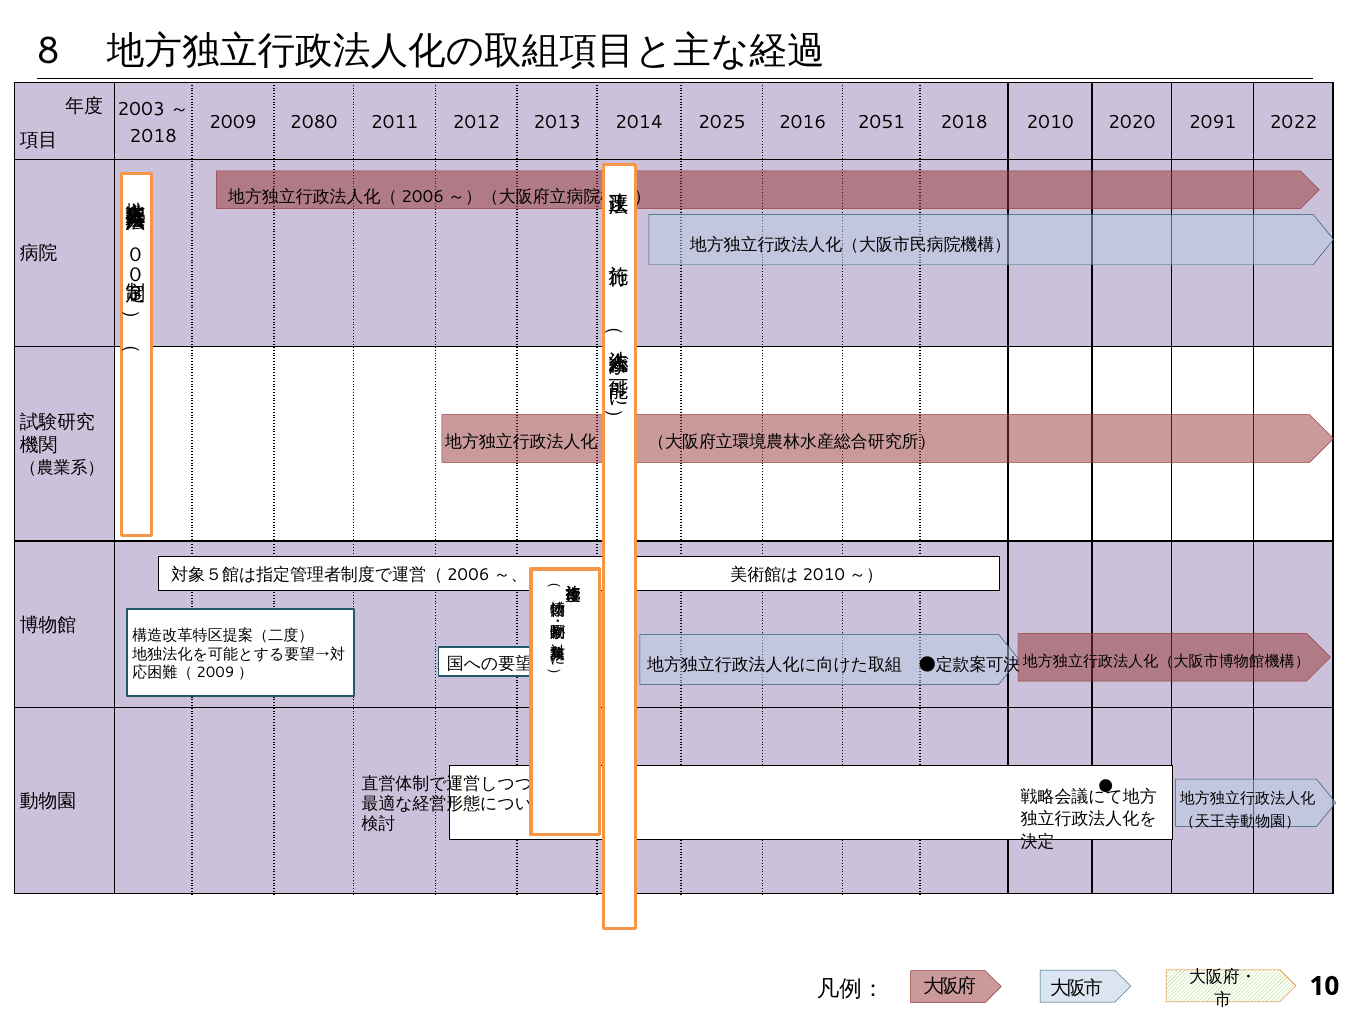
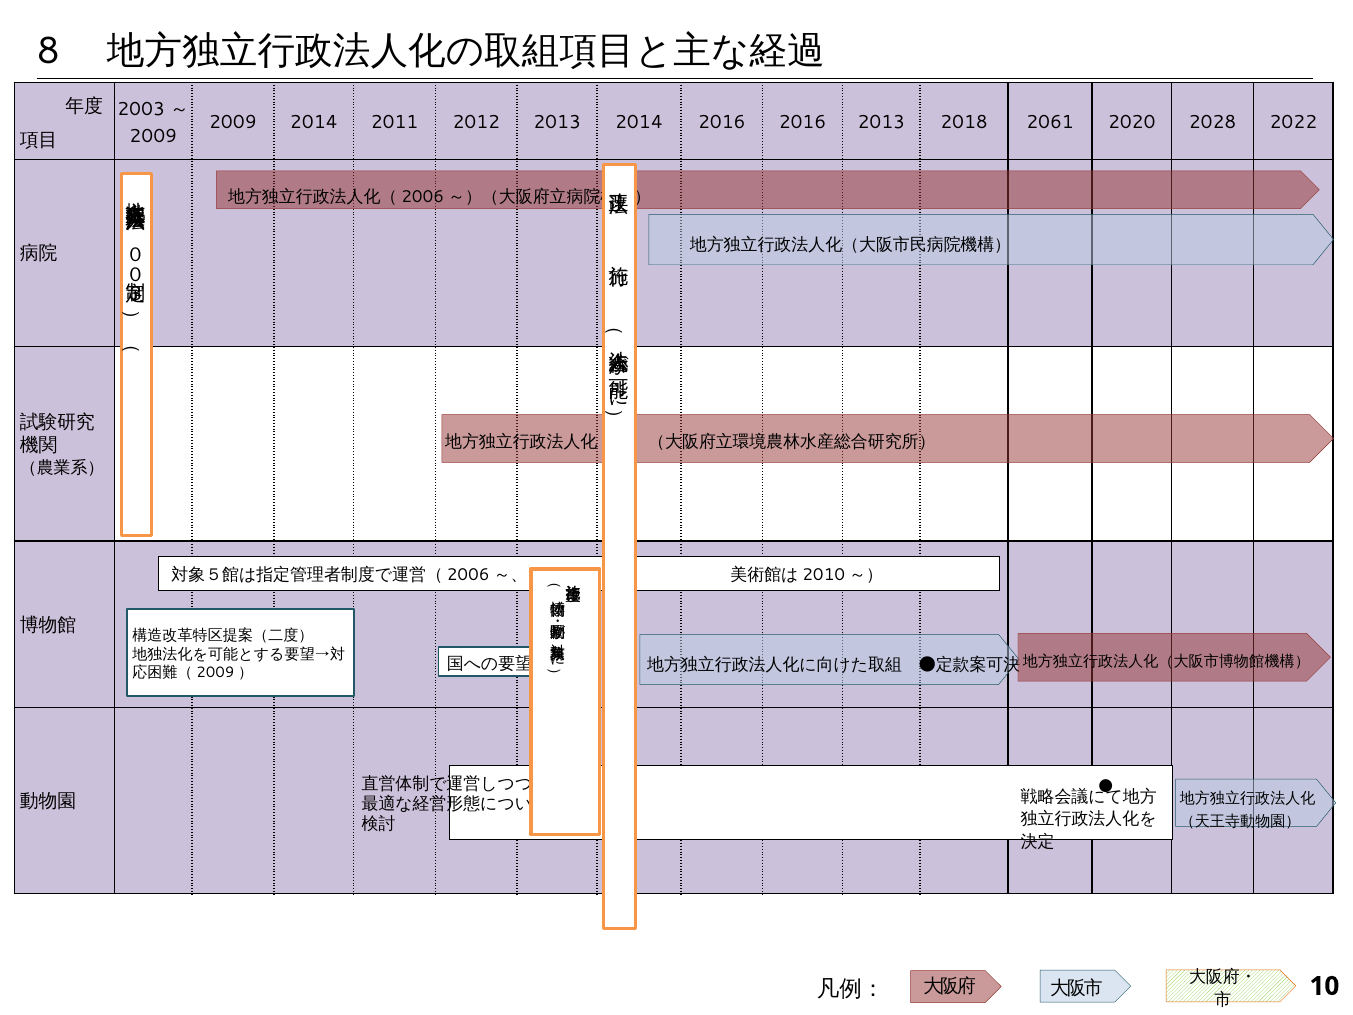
2009 2080: 2080 -> 2014 (314, 123)
2014 2025: 2025 -> 2016 (722, 123)
2016 2051: 2051 -> 2013 (881, 123)
2010: 2010 -> 2061 (1050, 123)
2091: 2091 -> 2028 (1213, 123)
2018: 2018 -> 2009 (153, 136)
